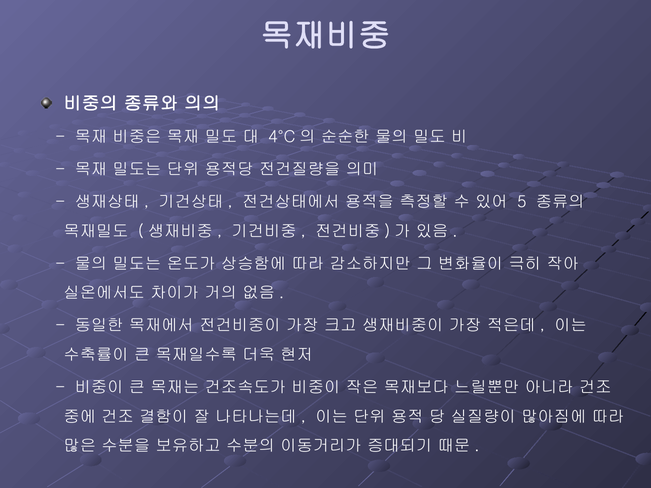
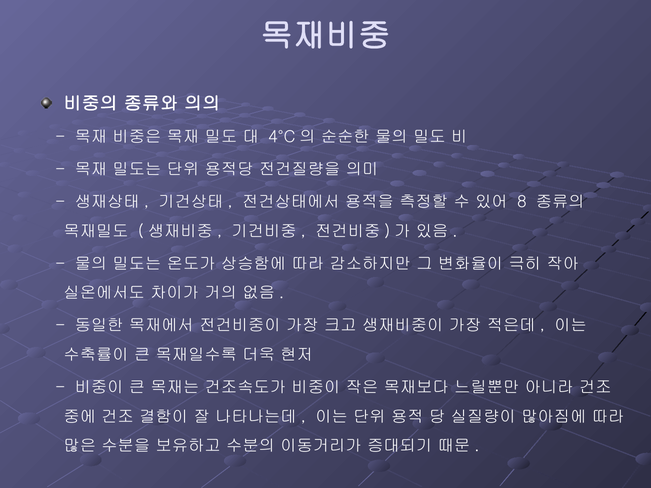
5: 5 -> 8 (522, 202)
